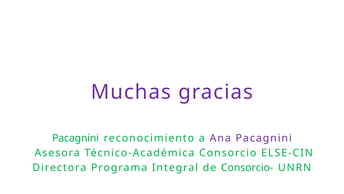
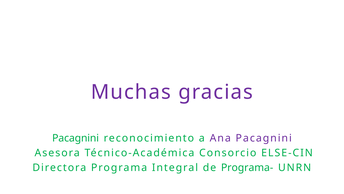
Consorcio-: Consorcio- -> Programa- (247, 167)
